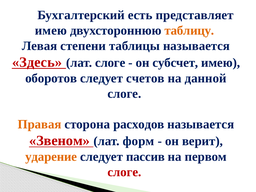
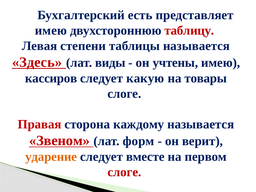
таблицу colour: orange -> red (189, 30)
лат слоге: слоге -> виды (110, 63)
субсчет: субсчет -> учтены (175, 63)
оборотов: оборотов -> кассиров (51, 78)
счетов: счетов -> какую (145, 78)
данной: данной -> товары (206, 78)
Правая colour: orange -> red (40, 124)
расходов: расходов -> каждому (139, 124)
пассив: пассив -> вместе (145, 157)
